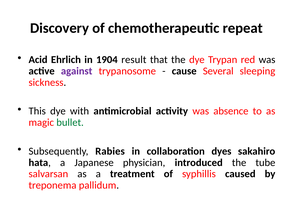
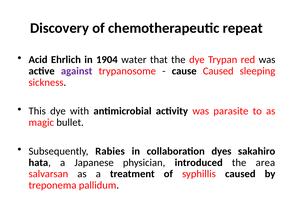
result: result -> water (134, 60)
cause Several: Several -> Caused (218, 71)
absence: absence -> parasite (231, 111)
bullet colour: green -> black (70, 123)
tube: tube -> area (265, 163)
